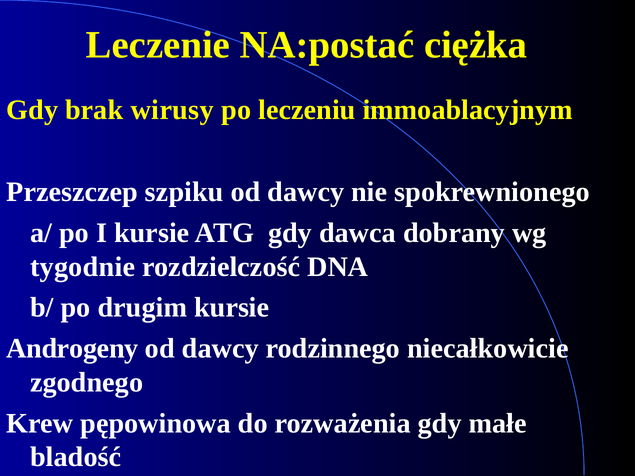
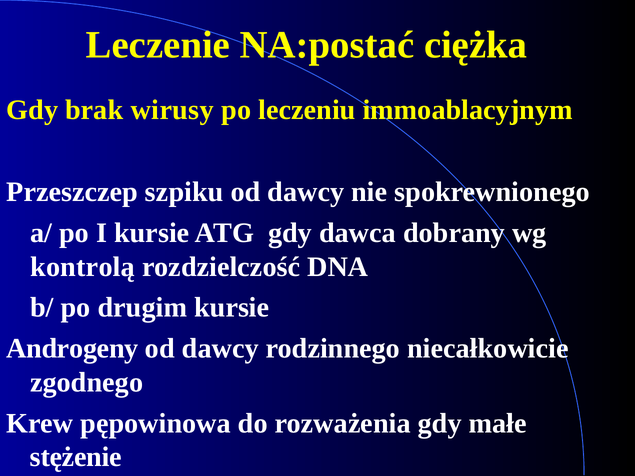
tygodnie: tygodnie -> kontrolą (83, 267)
bladość: bladość -> stężenie (76, 457)
